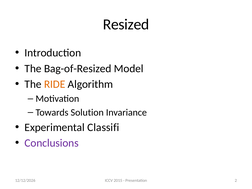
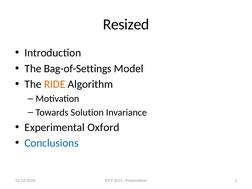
Bag-of-Resized: Bag-of-Resized -> Bag-of-Settings (78, 69)
Classifi: Classifi -> Oxford (103, 127)
Conclusions colour: purple -> blue (52, 143)
